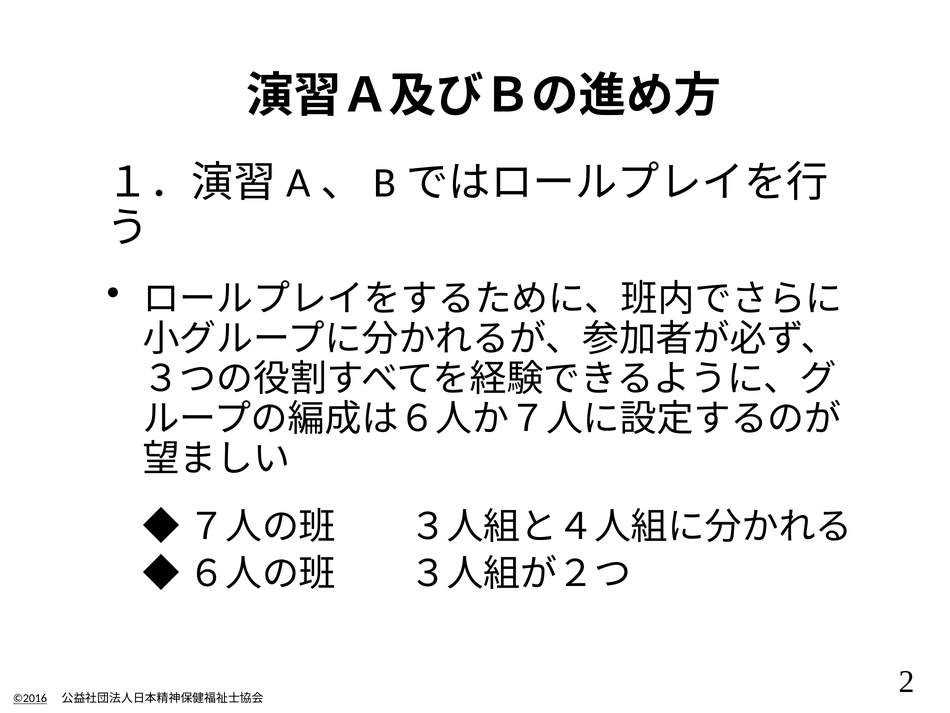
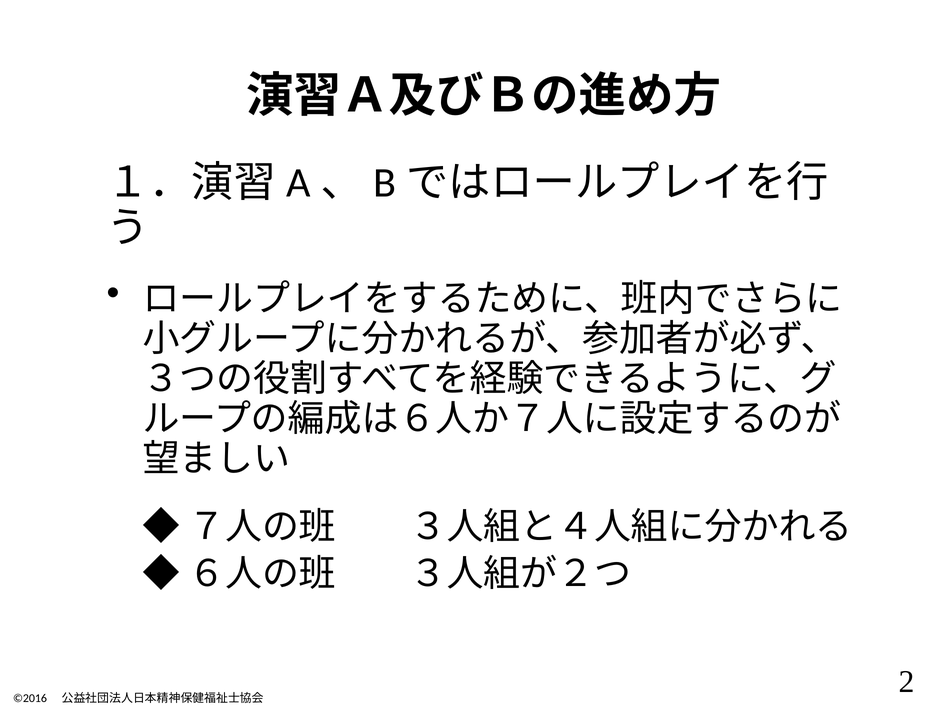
©2016 underline: present -> none (30, 698)
